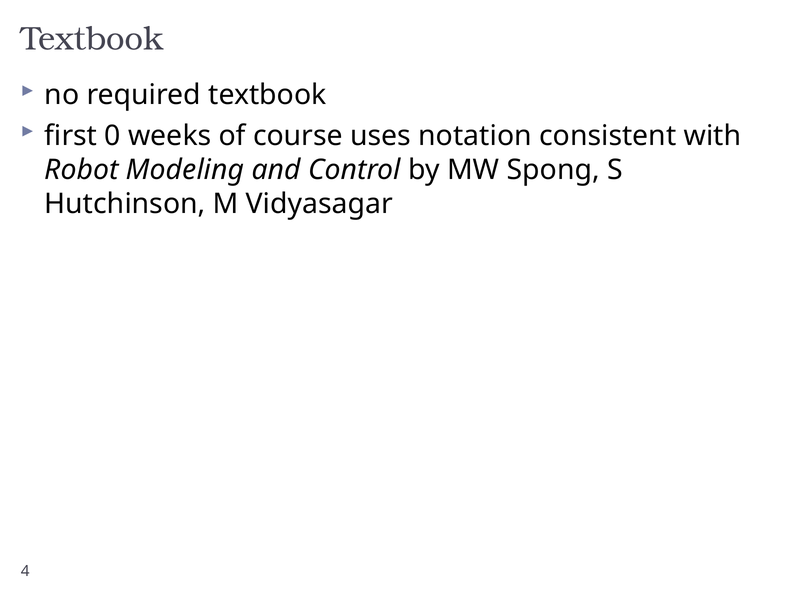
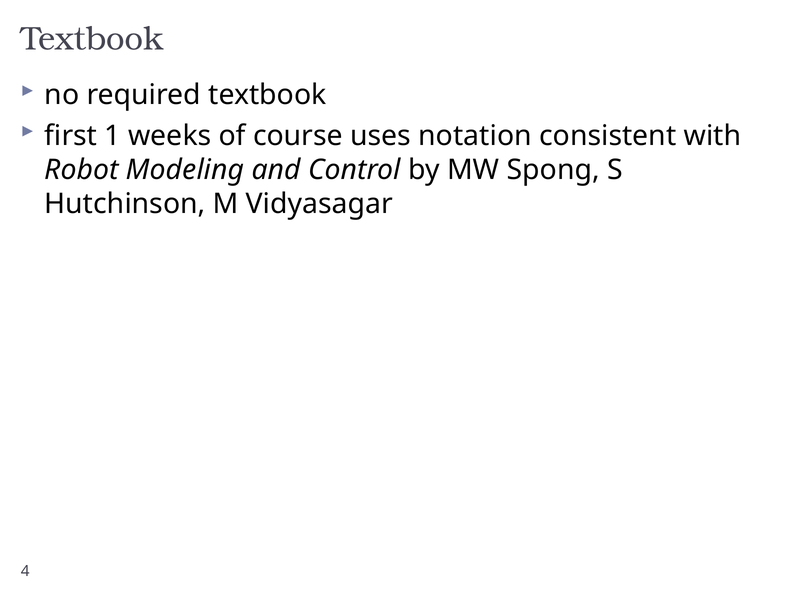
0: 0 -> 1 (113, 136)
